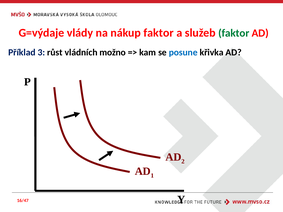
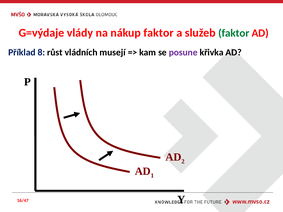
3: 3 -> 8 (41, 53)
možno: možno -> musejí (113, 53)
posune colour: blue -> purple (183, 53)
